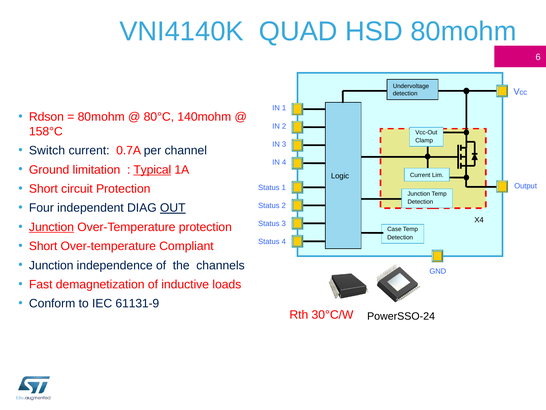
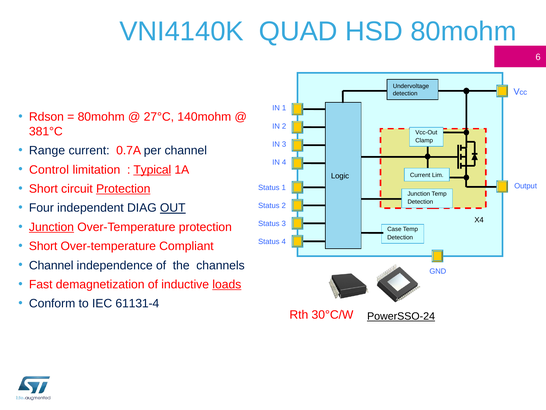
80°C: 80°C -> 27°C (159, 117)
158°C: 158°C -> 381°C (46, 131)
Switch: Switch -> Range (47, 150)
Ground: Ground -> Control (49, 169)
Protection underline: none -> present (123, 189)
Junction: Junction -> Channel (51, 265)
loads underline: none -> present (227, 284)
61131-9: 61131-9 -> 61131-4 (137, 303)
PowerSSO-24 underline: none -> present (401, 316)
